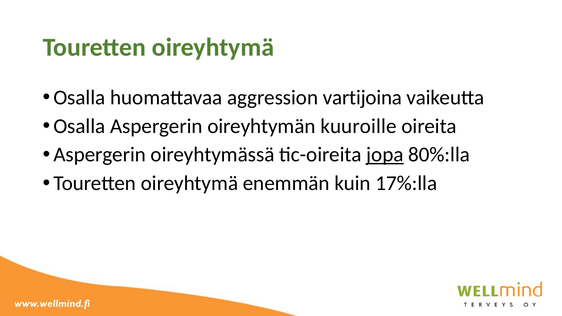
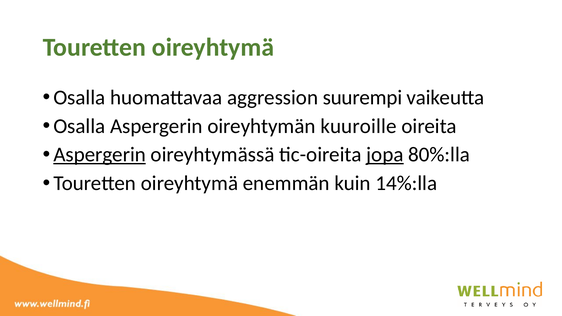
vartijoina: vartijoina -> suurempi (362, 98)
Aspergerin underline: none -> present (100, 155)
17%:lla: 17%:lla -> 14%:lla (406, 183)
